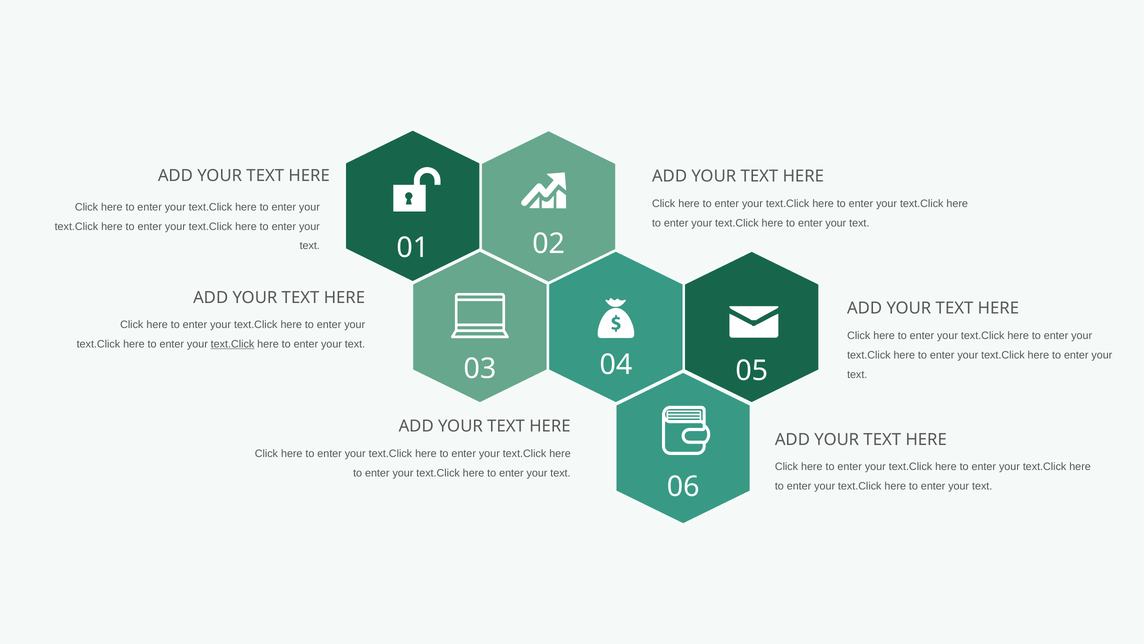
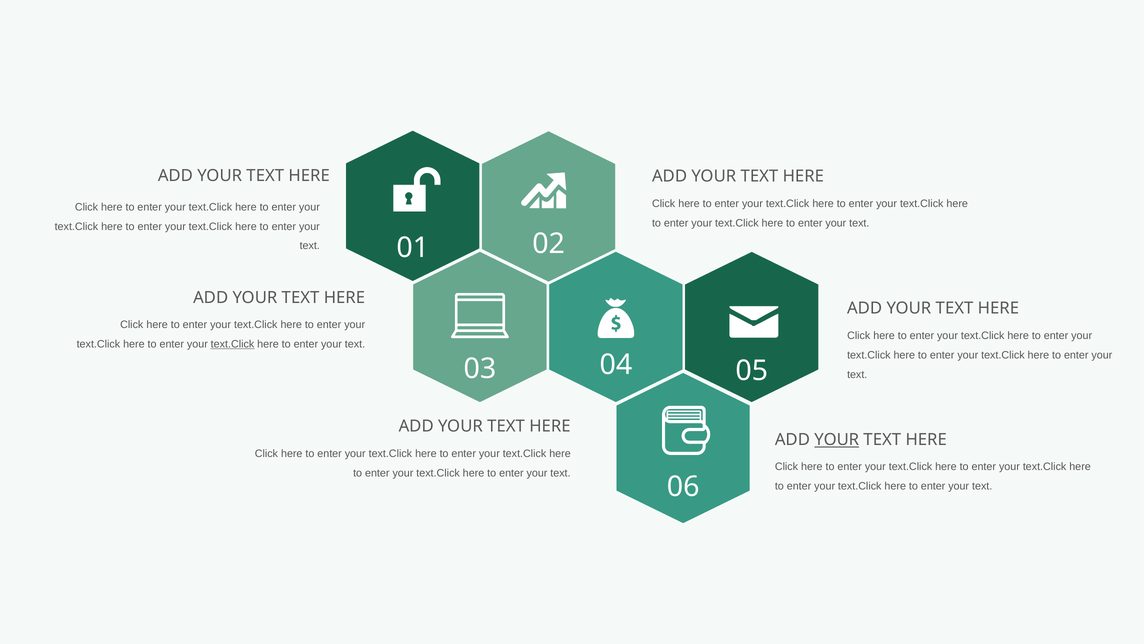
YOUR underline: none -> present (837, 439)
